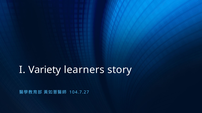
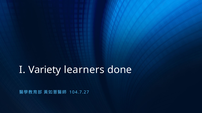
story: story -> done (120, 70)
